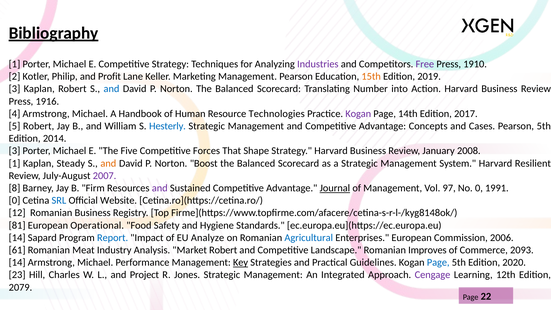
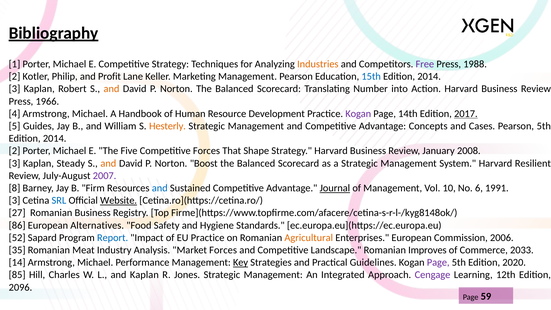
Industries colour: purple -> orange (318, 64)
1910: 1910 -> 1988 (475, 64)
15th colour: orange -> blue (371, 76)
2019: 2019 -> 2014 (429, 76)
and colour: blue -> orange (111, 89)
1916: 1916 -> 1966 (47, 101)
Technologies: Technologies -> Development (277, 114)
2017 underline: none -> present (466, 114)
5 Robert: Robert -> Guides (39, 126)
Hesterly colour: blue -> orange (168, 126)
3: 3 -> 2 (14, 151)
1: 1 -> 3 (14, 163)
and colour: purple -> blue (160, 188)
97: 97 -> 10 (449, 188)
No 0: 0 -> 6 (479, 188)
0: 0 -> 3 (14, 200)
Website underline: none -> present (119, 200)
12: 12 -> 27 (17, 213)
81: 81 -> 86 (17, 225)
Operational: Operational -> Alternatives (97, 225)
14: 14 -> 52 (17, 238)
EU Analyze: Analyze -> Practice (208, 238)
Agricultural colour: blue -> orange (309, 238)
61: 61 -> 35 (17, 250)
Market Robert: Robert -> Forces (223, 250)
2093: 2093 -> 2033 (522, 250)
Page colour: blue -> purple (438, 262)
23: 23 -> 85 (17, 275)
and Project: Project -> Kaplan (144, 275)
2079: 2079 -> 2096 (20, 287)
22: 22 -> 59 (486, 296)
